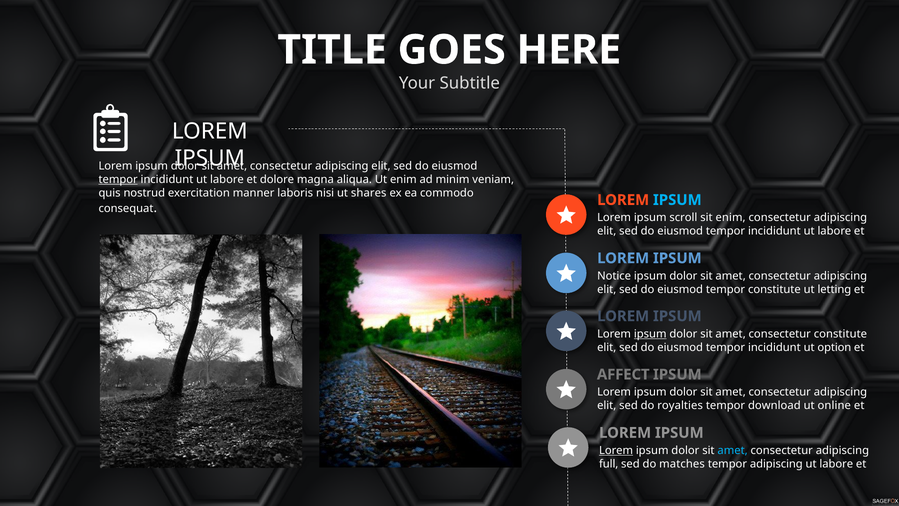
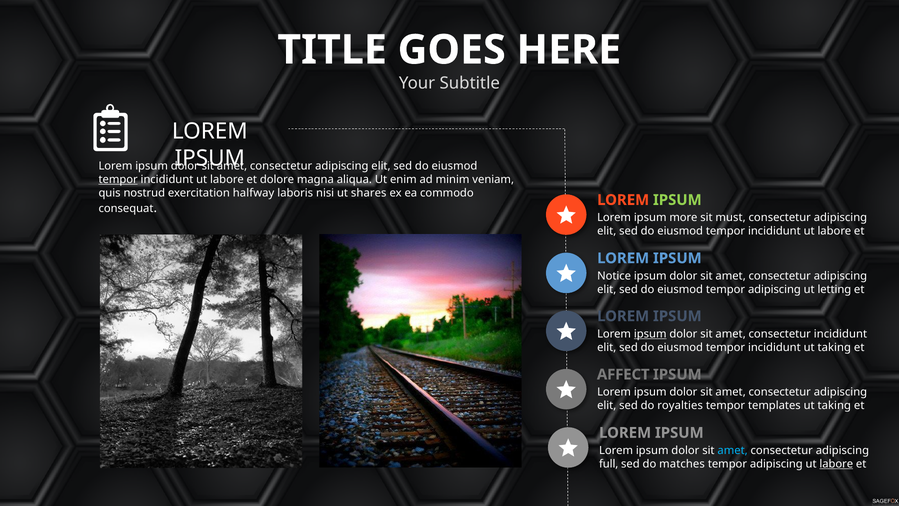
manner: manner -> halfway (254, 193)
IPSUM colour: light blue -> light green (677, 200)
scroll: scroll -> more (683, 218)
sit enim: enim -> must (731, 218)
eiusmod tempor constitute: constitute -> adipiscing (774, 289)
consectetur constitute: constitute -> incididunt (840, 334)
incididunt ut option: option -> taking (834, 347)
download: download -> templates (774, 406)
online: online -> taking (834, 406)
Lorem underline: present -> none (616, 450)
labore underline: none -> present (836, 464)
